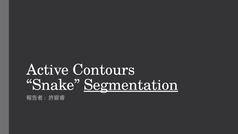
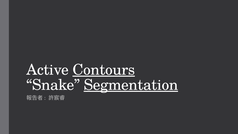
Contours underline: none -> present (104, 70)
